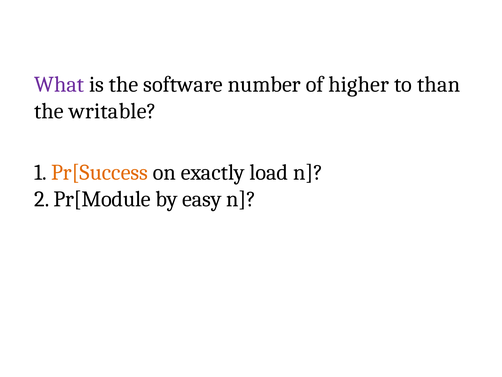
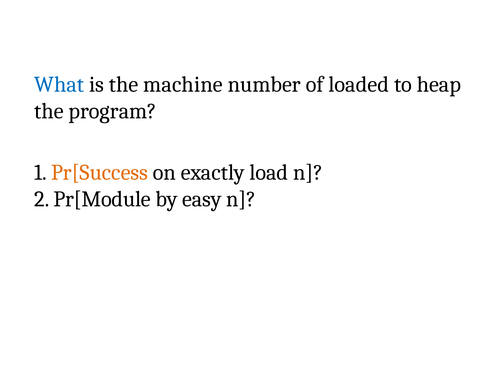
What colour: purple -> blue (59, 84)
software: software -> machine (183, 84)
higher: higher -> loaded (359, 84)
than: than -> heap (439, 84)
writable: writable -> program (113, 111)
